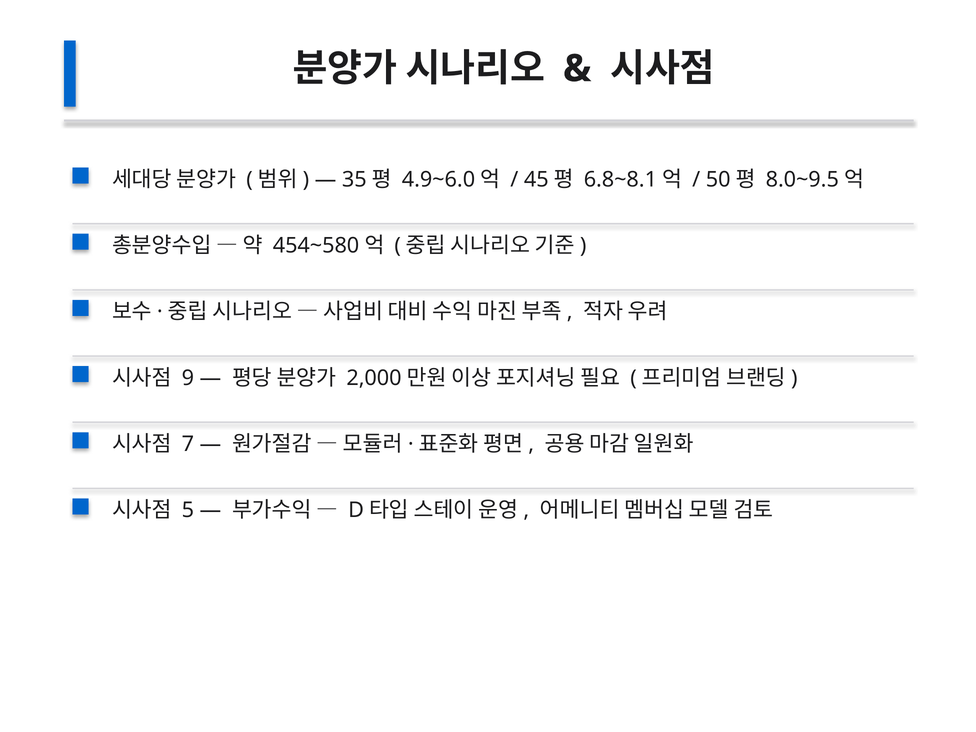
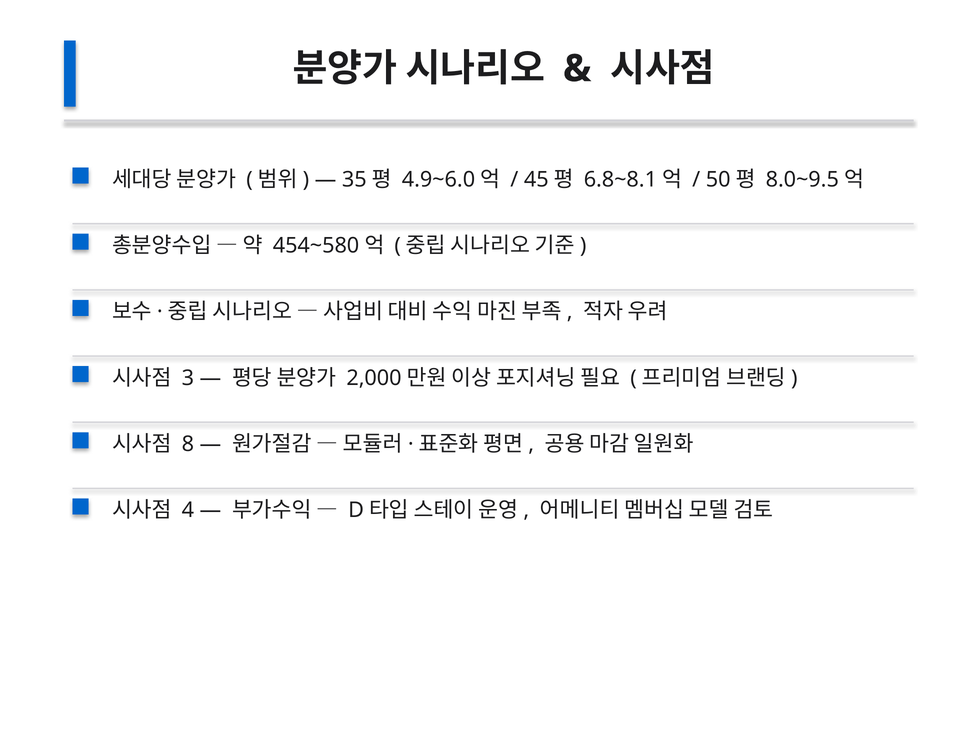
9: 9 -> 3 (188, 378)
7: 7 -> 8 (188, 444)
5: 5 -> 4 (188, 510)
